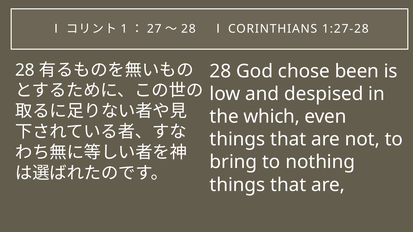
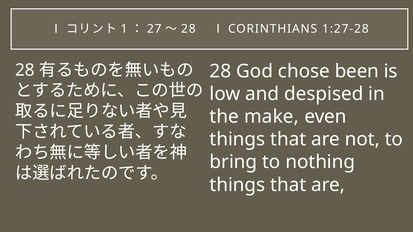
which: which -> make (271, 117)
